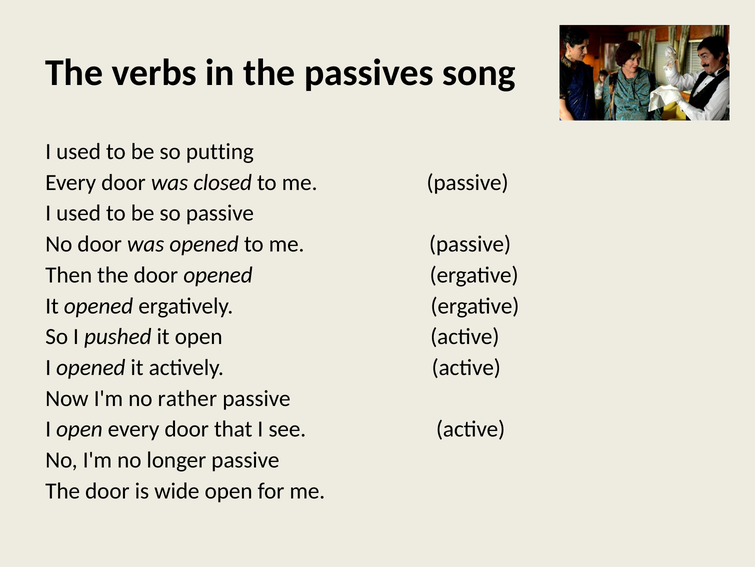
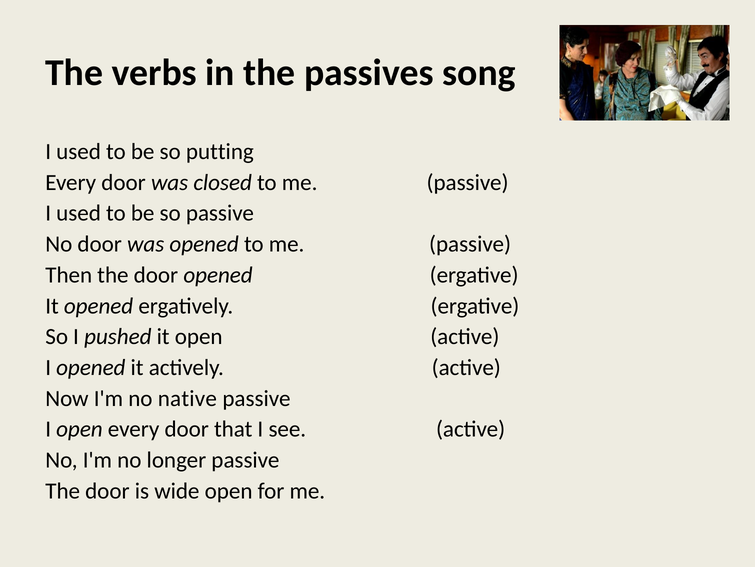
rather: rather -> native (187, 398)
